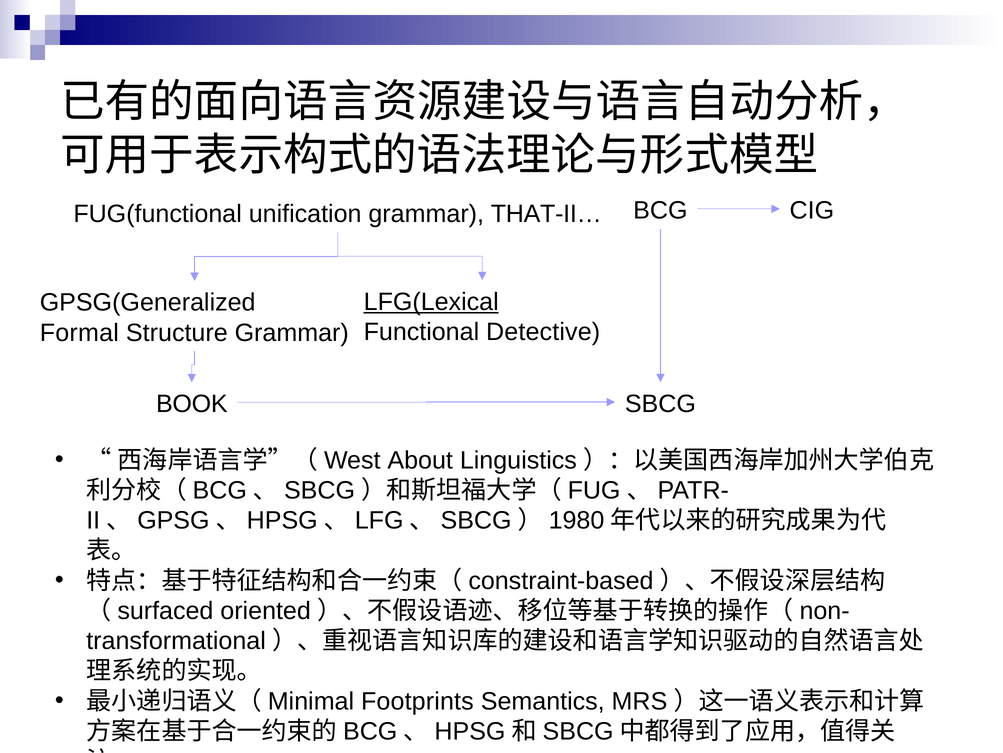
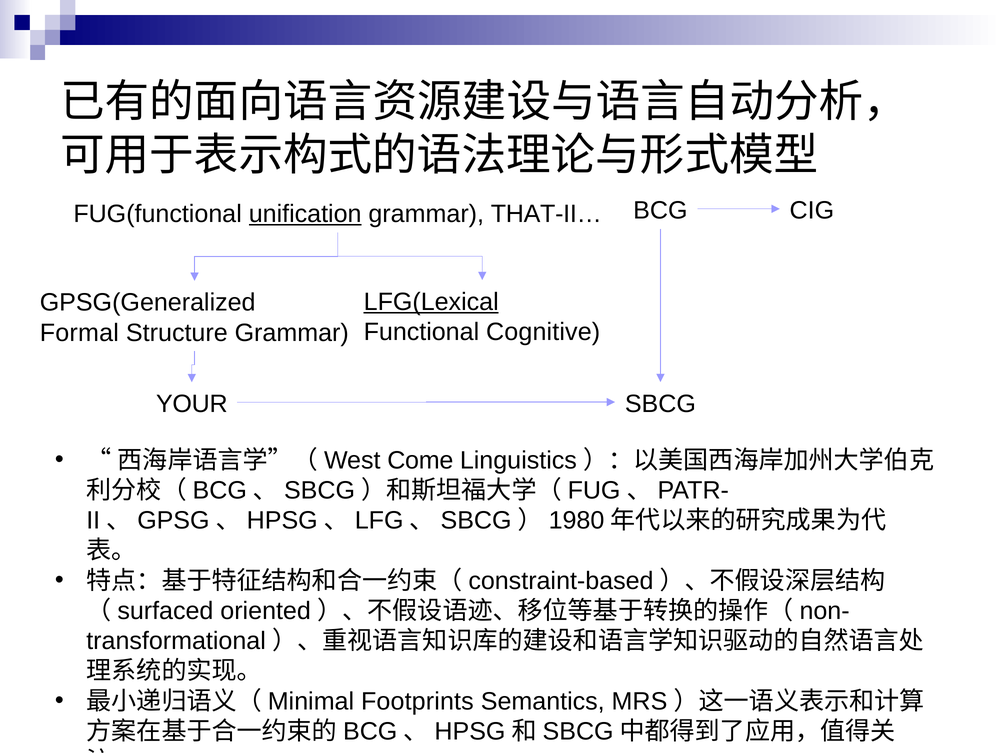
unification underline: none -> present (305, 214)
Detective: Detective -> Cognitive (543, 332)
BOOK: BOOK -> YOUR (192, 404)
About: About -> Come (420, 460)
